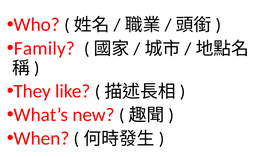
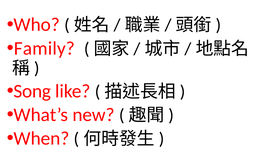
They: They -> Song (32, 91)
